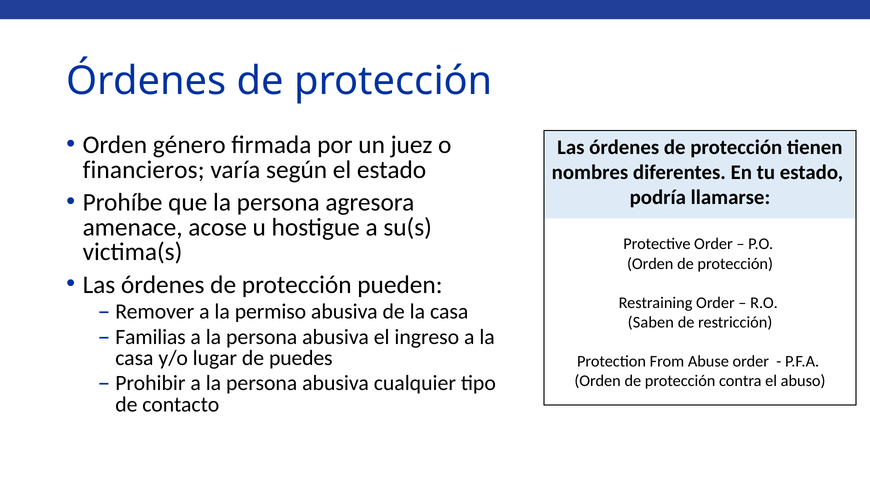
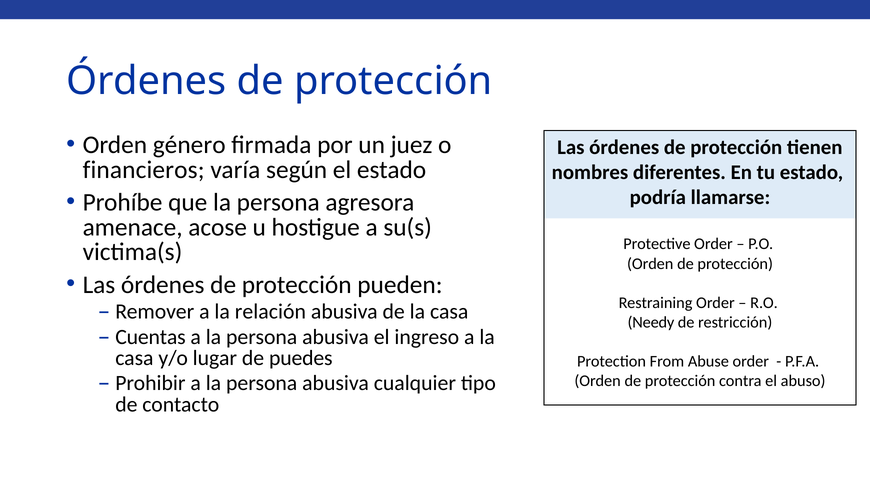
permiso: permiso -> relación (270, 312)
Saben: Saben -> Needy (651, 323)
Familias: Familias -> Cuentas (150, 337)
